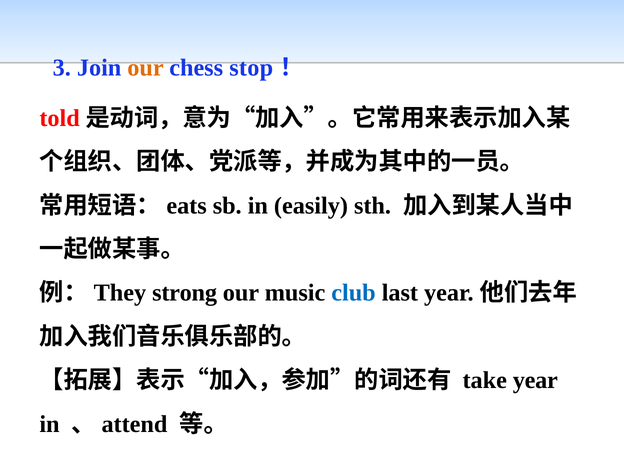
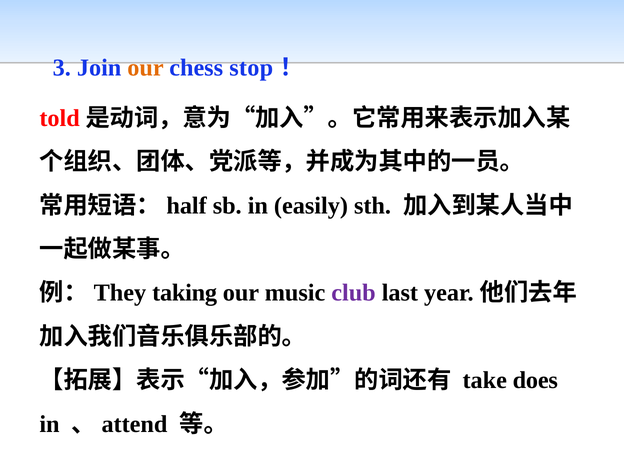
eats: eats -> half (187, 206)
strong: strong -> taking (185, 293)
club colour: blue -> purple (354, 293)
take year: year -> does (535, 380)
